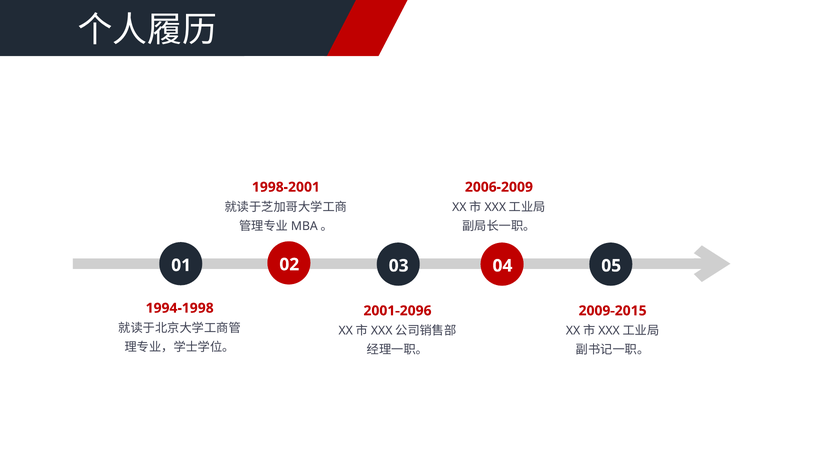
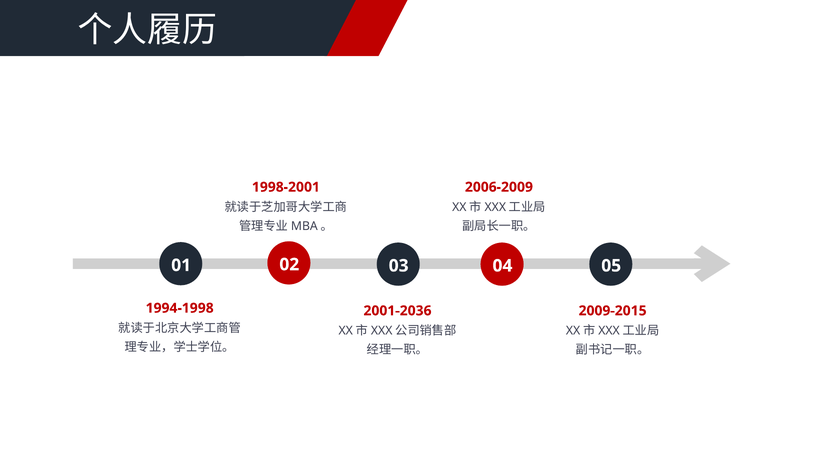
2001-2096: 2001-2096 -> 2001-2036 (398, 311)
